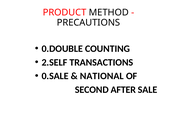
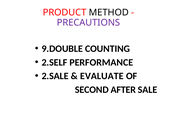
PRECAUTIONS colour: black -> purple (88, 23)
0.DOUBLE: 0.DOUBLE -> 9.DOUBLE (62, 49)
TRANSACTIONS: TRANSACTIONS -> PERFORMANCE (101, 63)
0.SALE: 0.SALE -> 2.SALE (55, 76)
NATIONAL: NATIONAL -> EVALUATE (102, 76)
